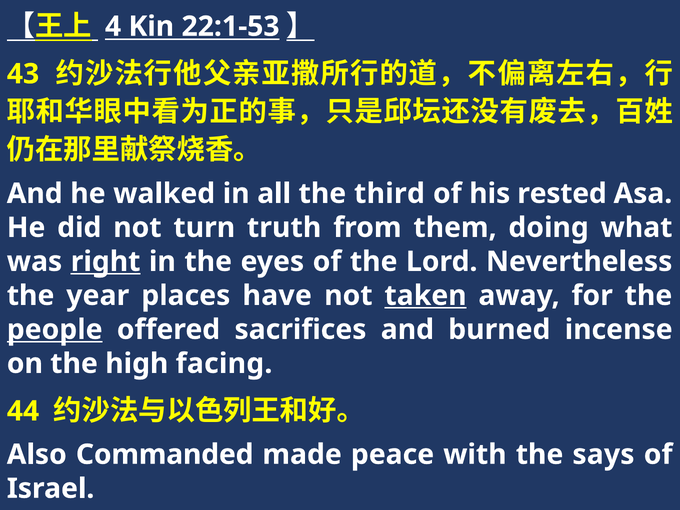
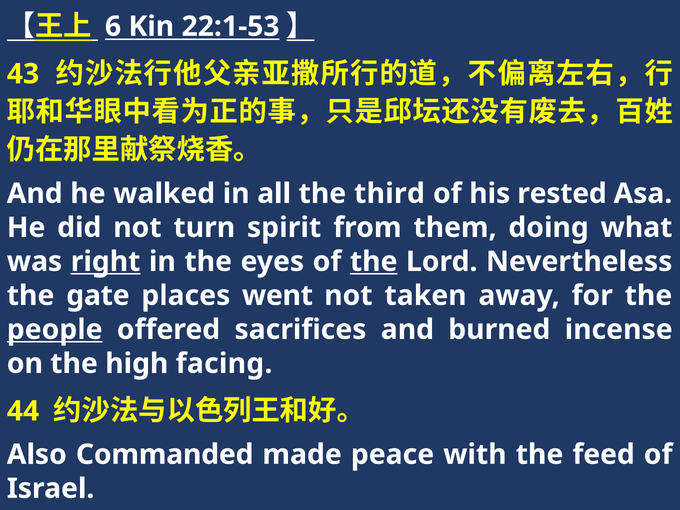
4: 4 -> 6 (113, 26)
truth: truth -> spirit (284, 228)
the underline: none -> present (374, 262)
year: year -> gate (98, 296)
have: have -> went (277, 296)
taken underline: present -> none (426, 296)
says: says -> feed (604, 455)
